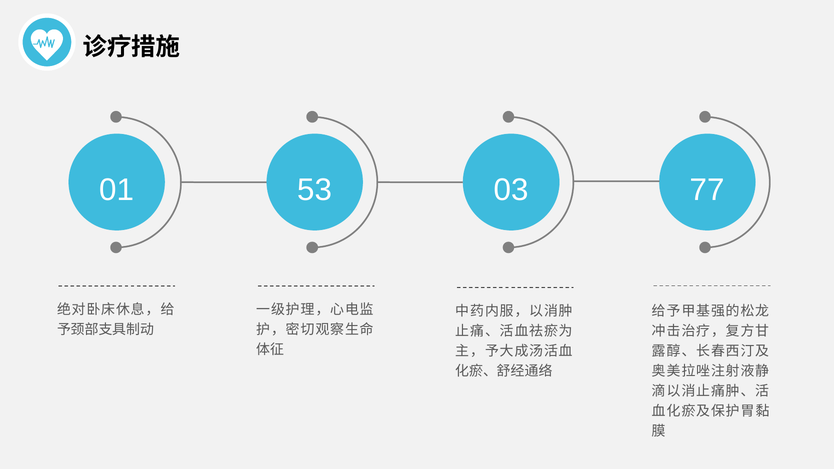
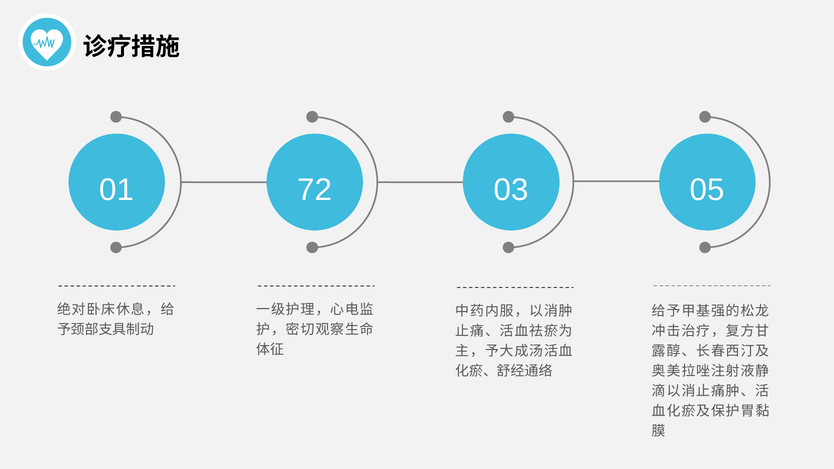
53: 53 -> 72 (315, 190)
77: 77 -> 05 (707, 190)
